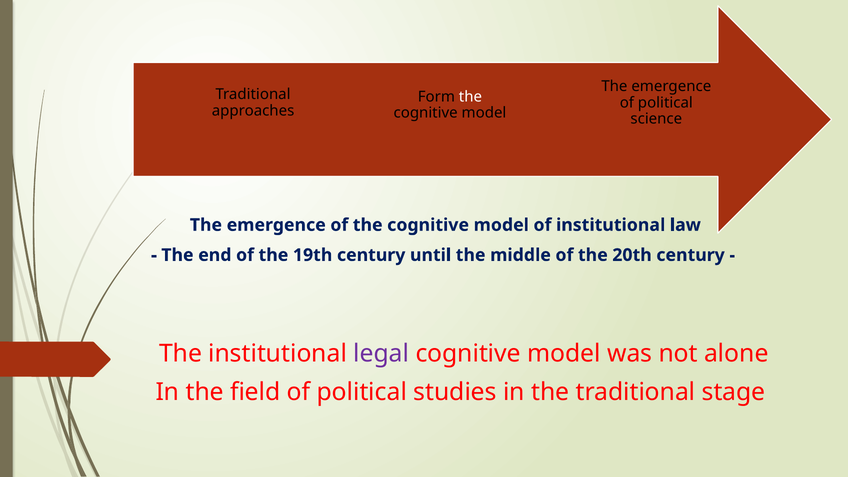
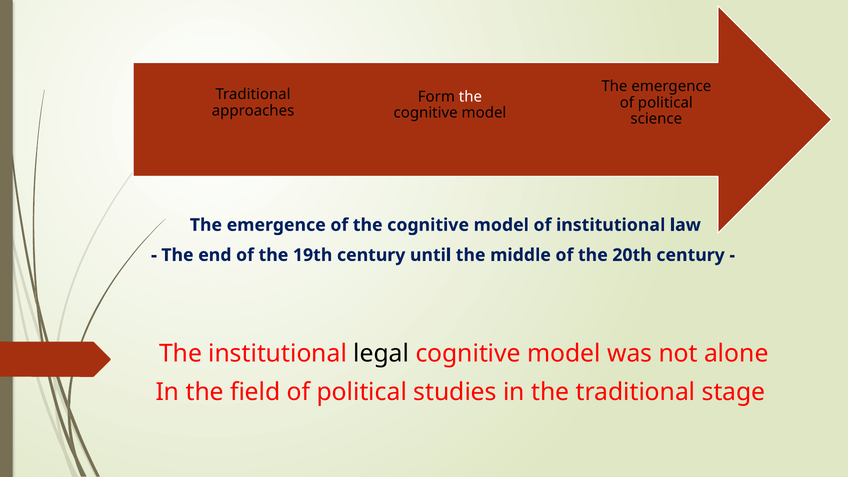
legal colour: purple -> black (381, 354)
